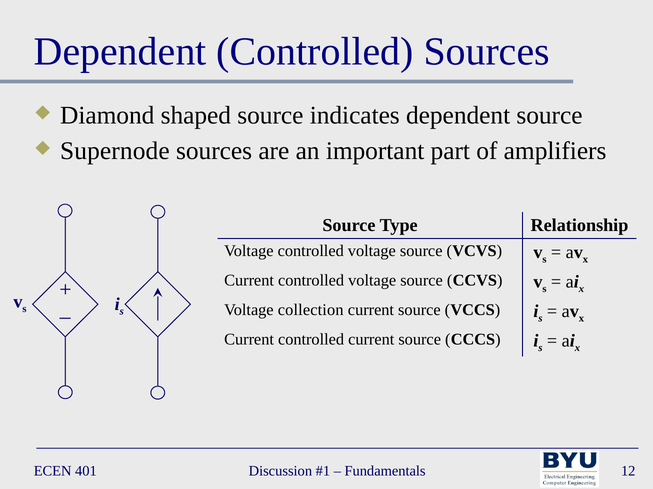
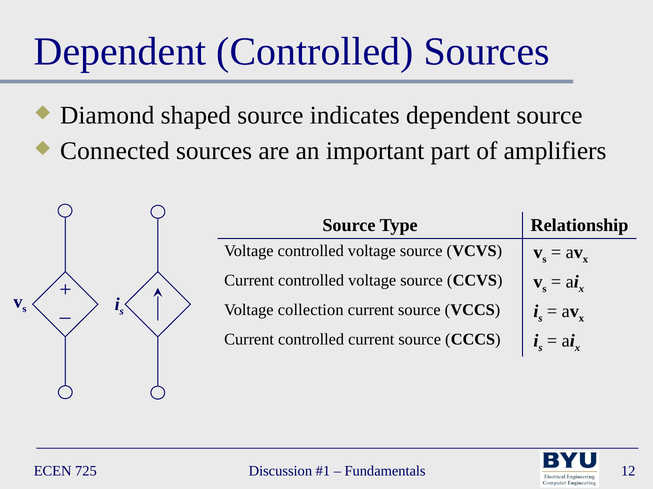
Supernode: Supernode -> Connected (115, 151)
401: 401 -> 725 (86, 472)
